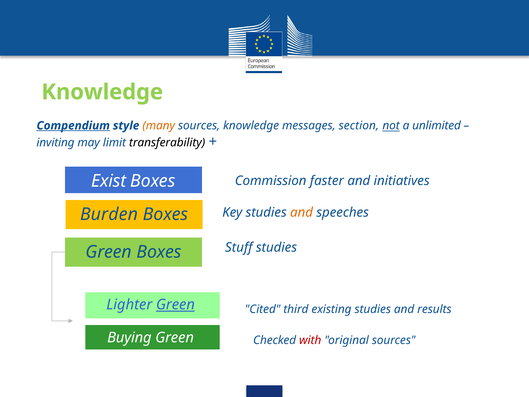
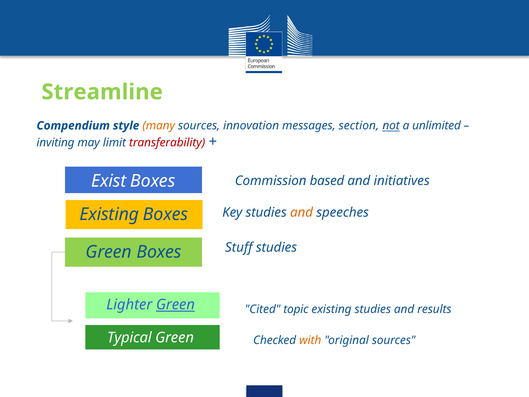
Knowledge: Knowledge -> Streamline (102, 92)
Compendium underline: present -> none (73, 126)
sources knowledge: knowledge -> innovation (251, 126)
transferability colour: black -> red (167, 143)
faster: faster -> based (327, 181)
Burden: Burden -> Existing (109, 214)
third: third -> topic (296, 309)
Buying: Buying -> Typical (129, 337)
with colour: red -> orange (310, 340)
